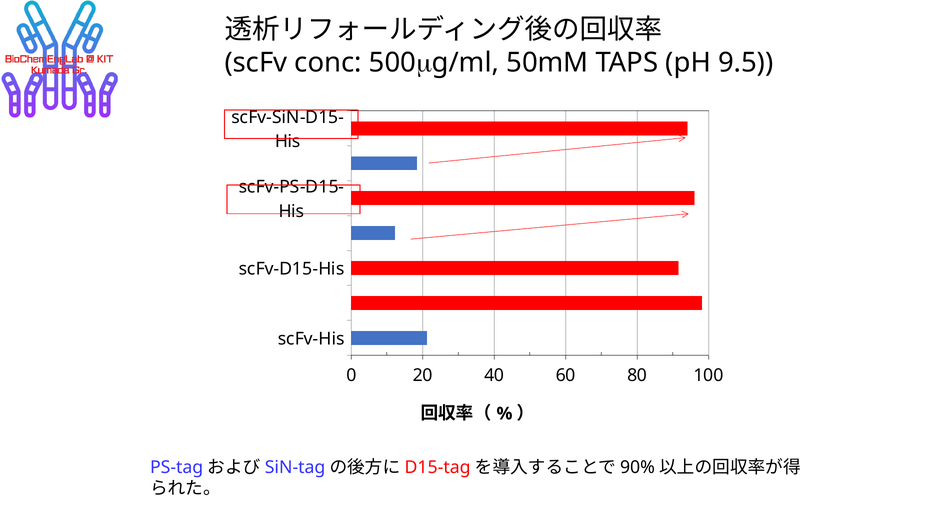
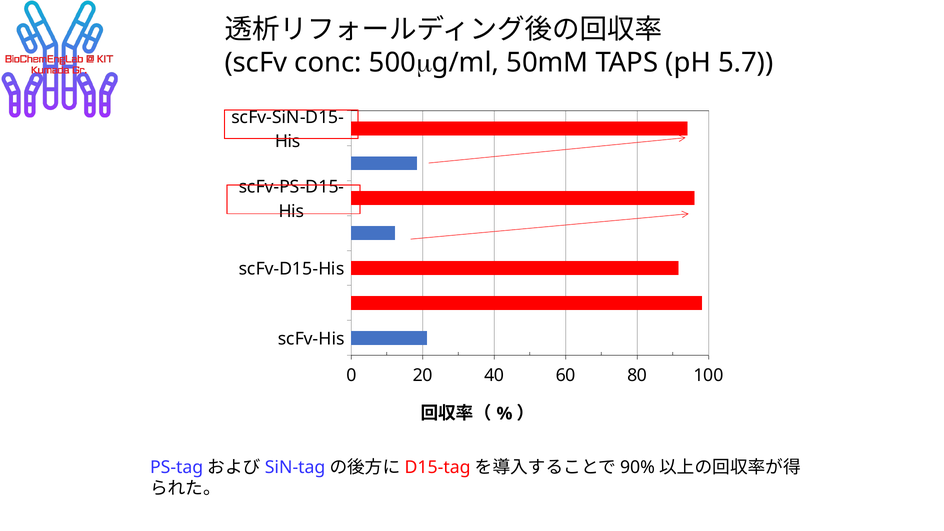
9.5: 9.5 -> 5.7 (746, 63)
